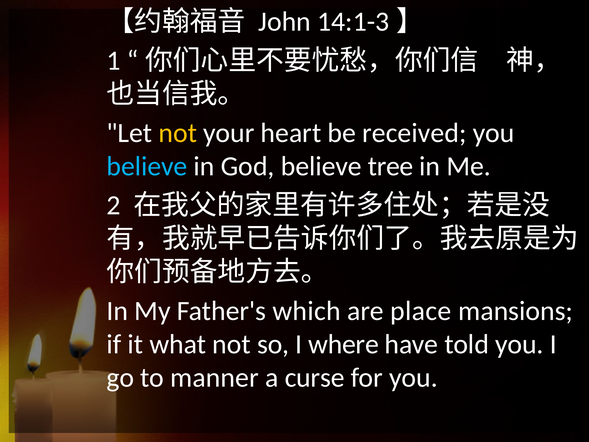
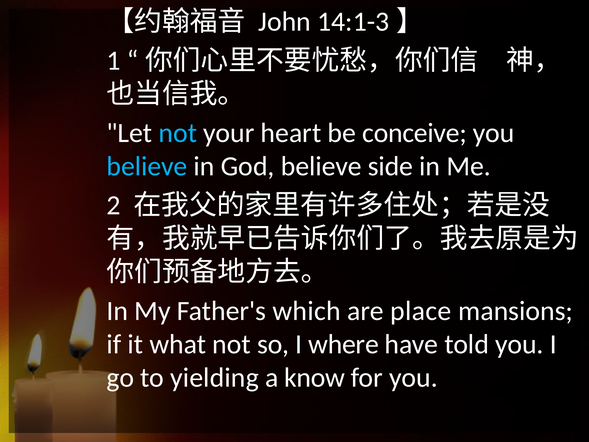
not colour: yellow -> light blue (178, 133)
received: received -> conceive (415, 133)
tree: tree -> side (390, 166)
manner: manner -> yielding (214, 378)
curse: curse -> know (315, 378)
